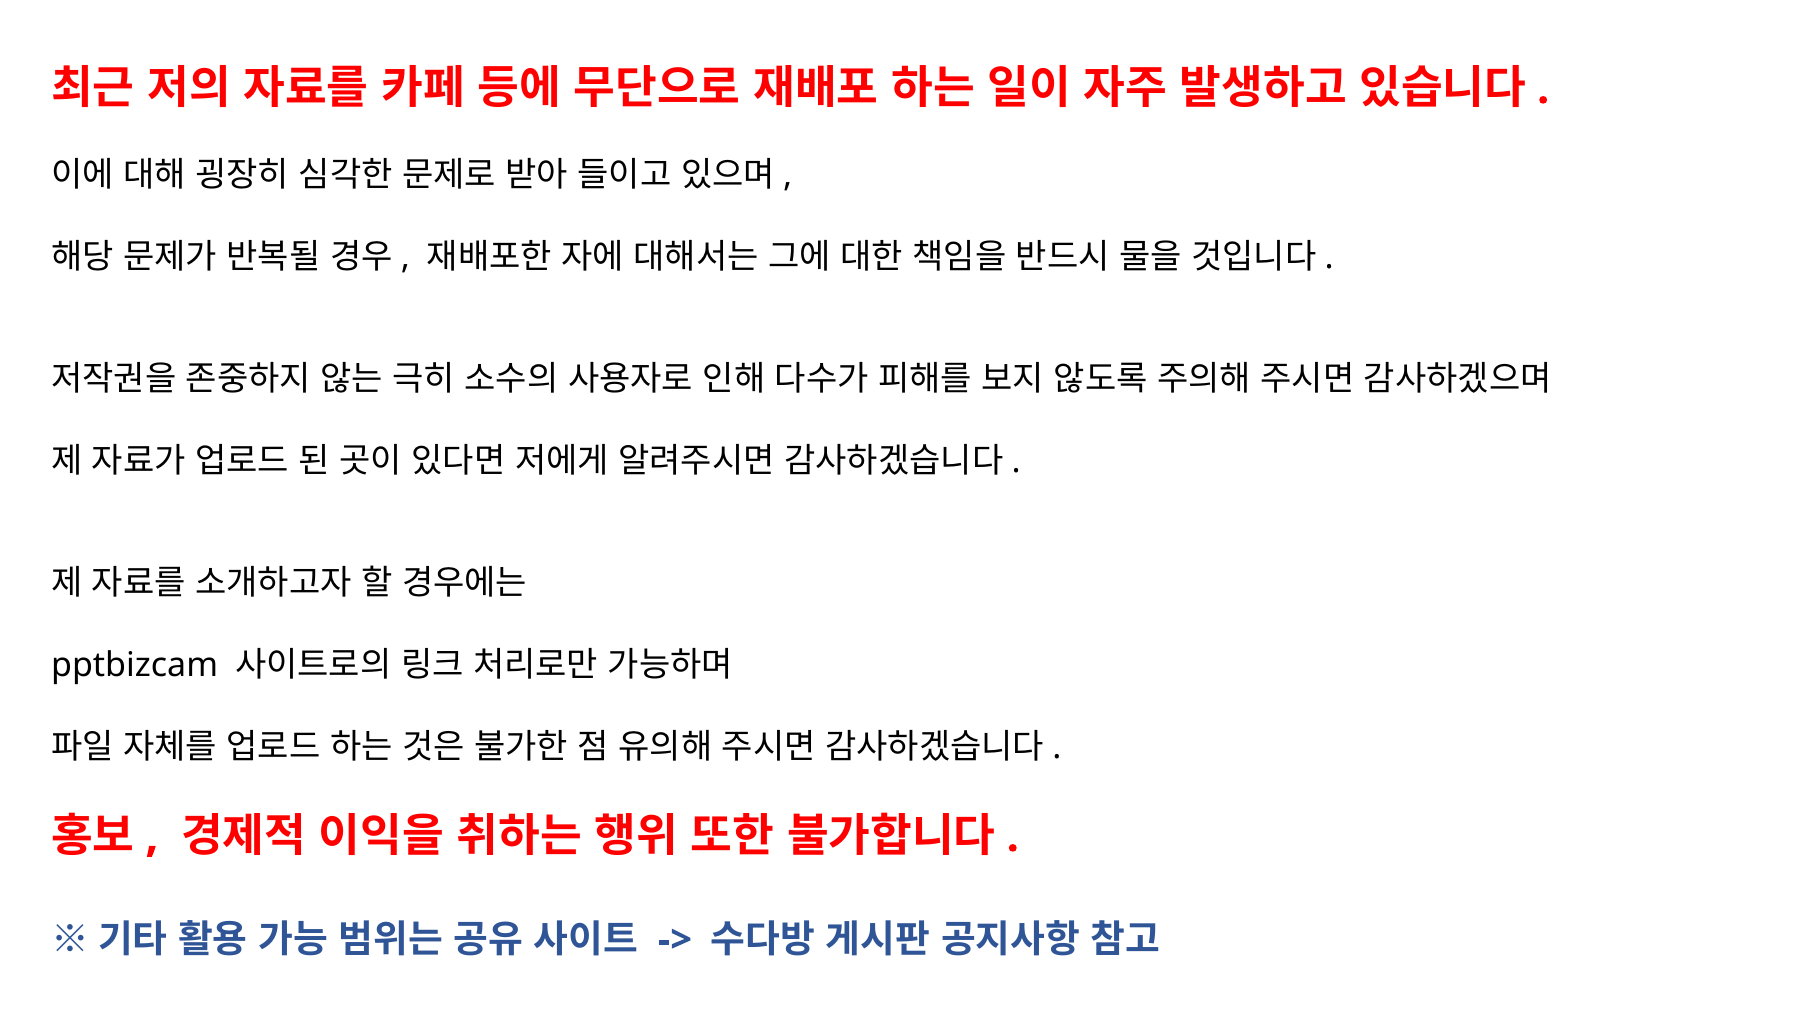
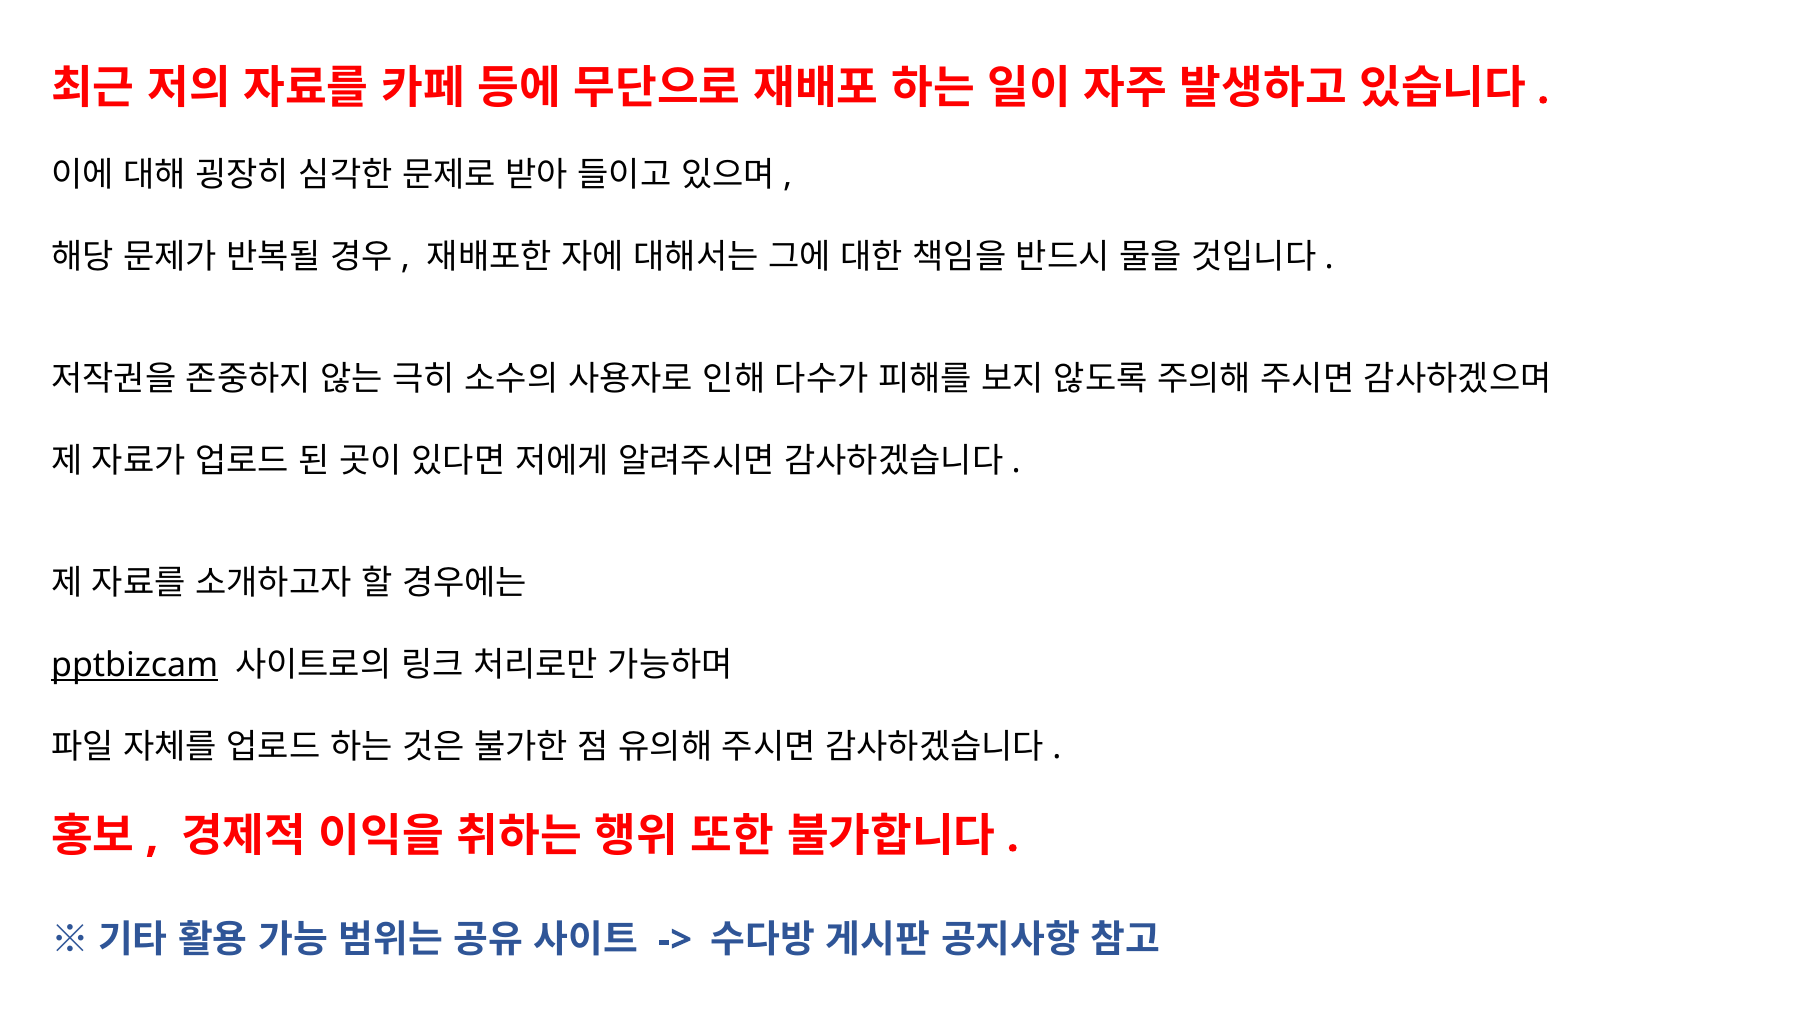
pptbizcam underline: none -> present (135, 666)
